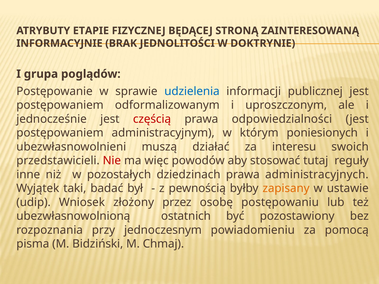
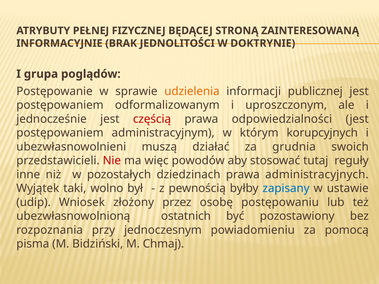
ETAPIE: ETAPIE -> PEŁNEJ (91, 31)
udzielenia colour: blue -> orange (192, 91)
poniesionych: poniesionych -> korupcyjnych (322, 133)
interesu: interesu -> grudnia (294, 147)
badać: badać -> wolno (107, 189)
zapisany colour: orange -> blue (286, 189)
